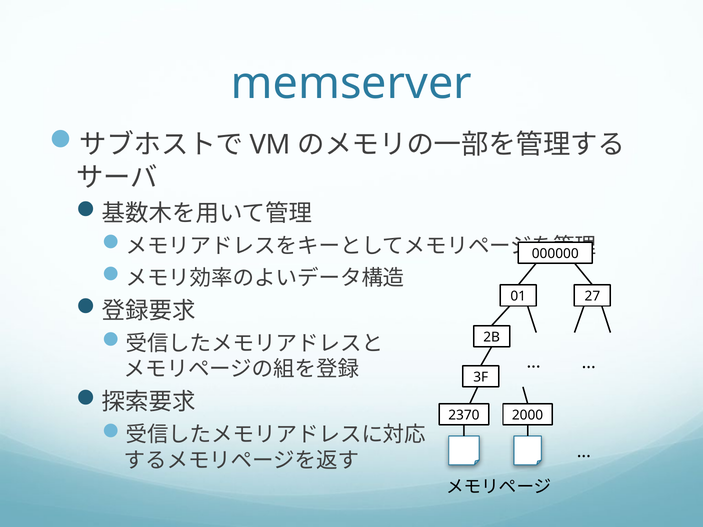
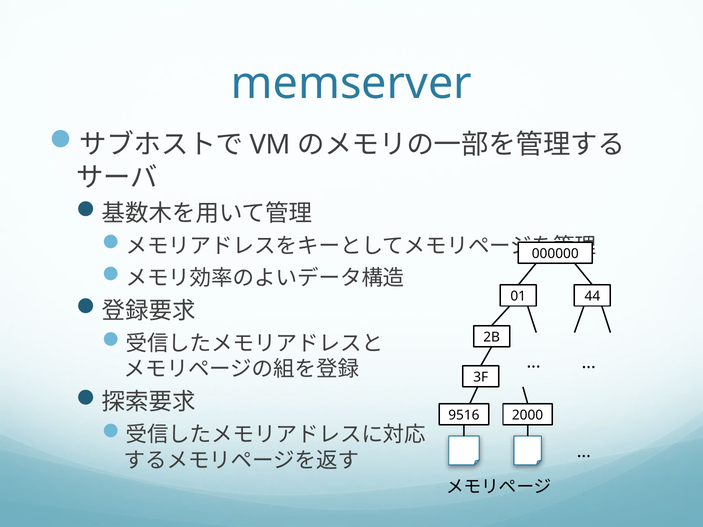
27: 27 -> 44 (592, 297)
2370: 2370 -> 9516 (464, 415)
